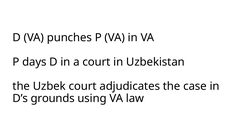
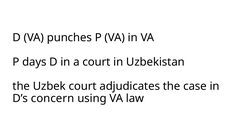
grounds: grounds -> concern (53, 99)
